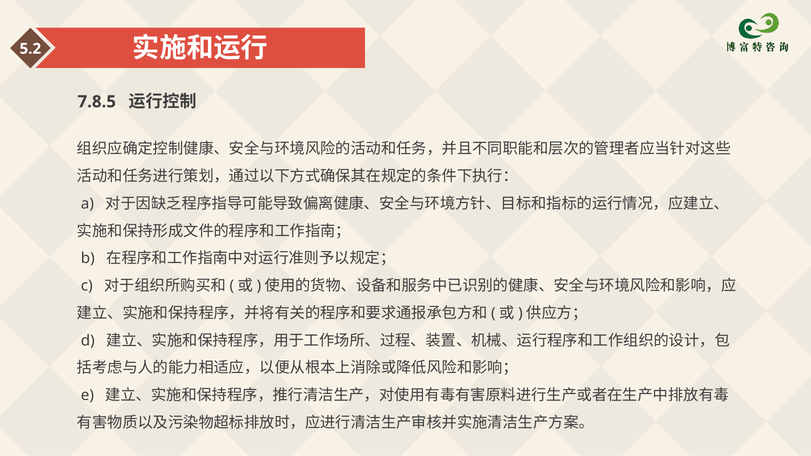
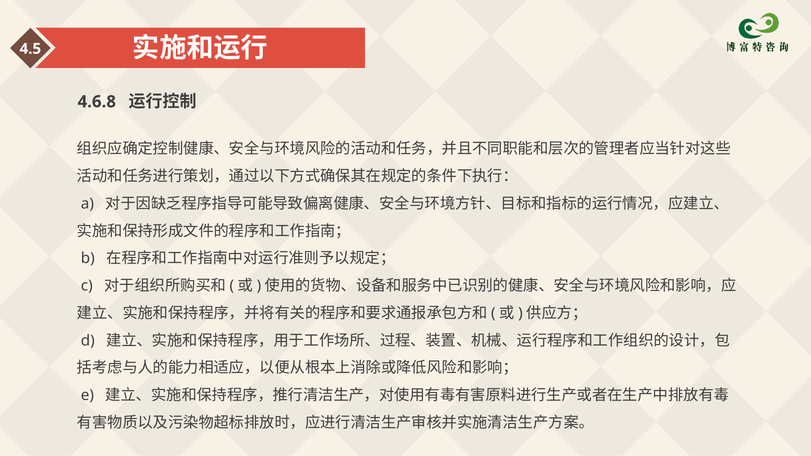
5.2: 5.2 -> 4.5 (30, 49)
7.8.5: 7.8.5 -> 4.6.8 (97, 102)
